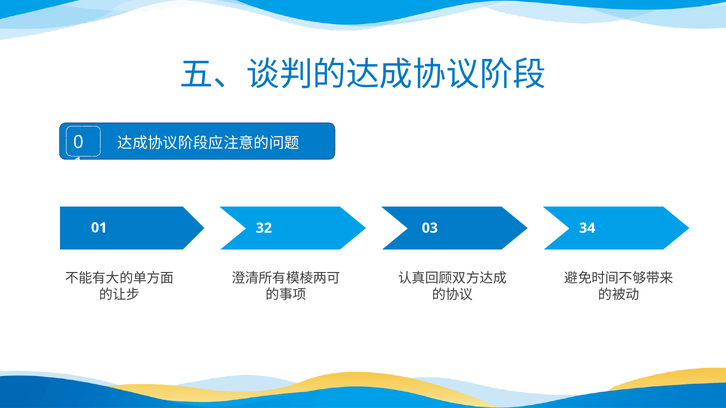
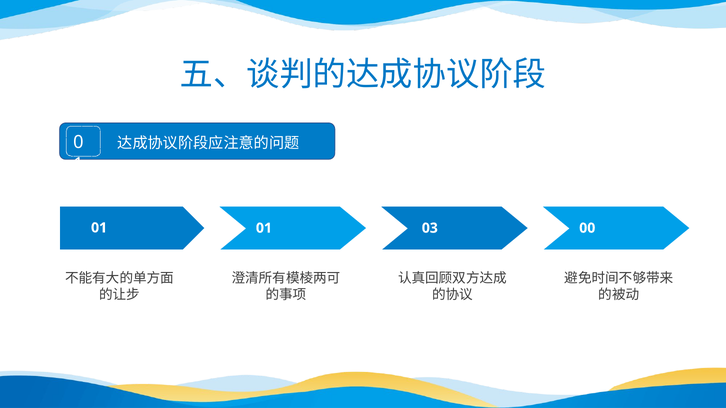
01 32: 32 -> 01 (264, 228)
34: 34 -> 00 (587, 228)
